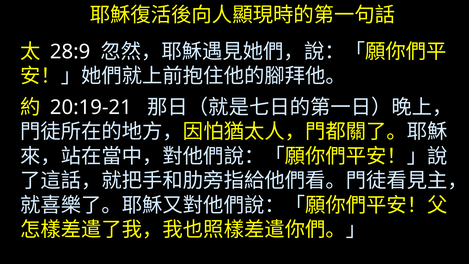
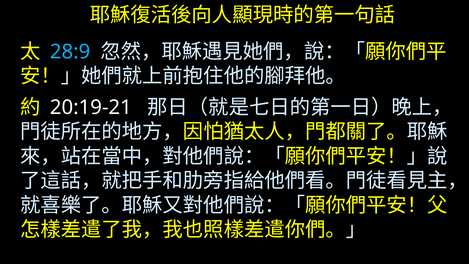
28:9 colour: white -> light blue (70, 52)
